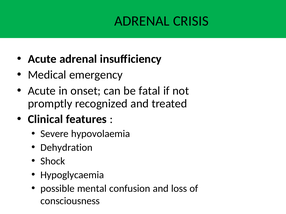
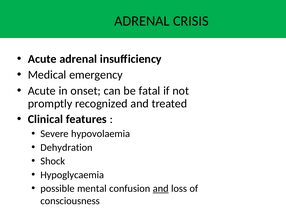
and underline: none -> present (161, 189)
